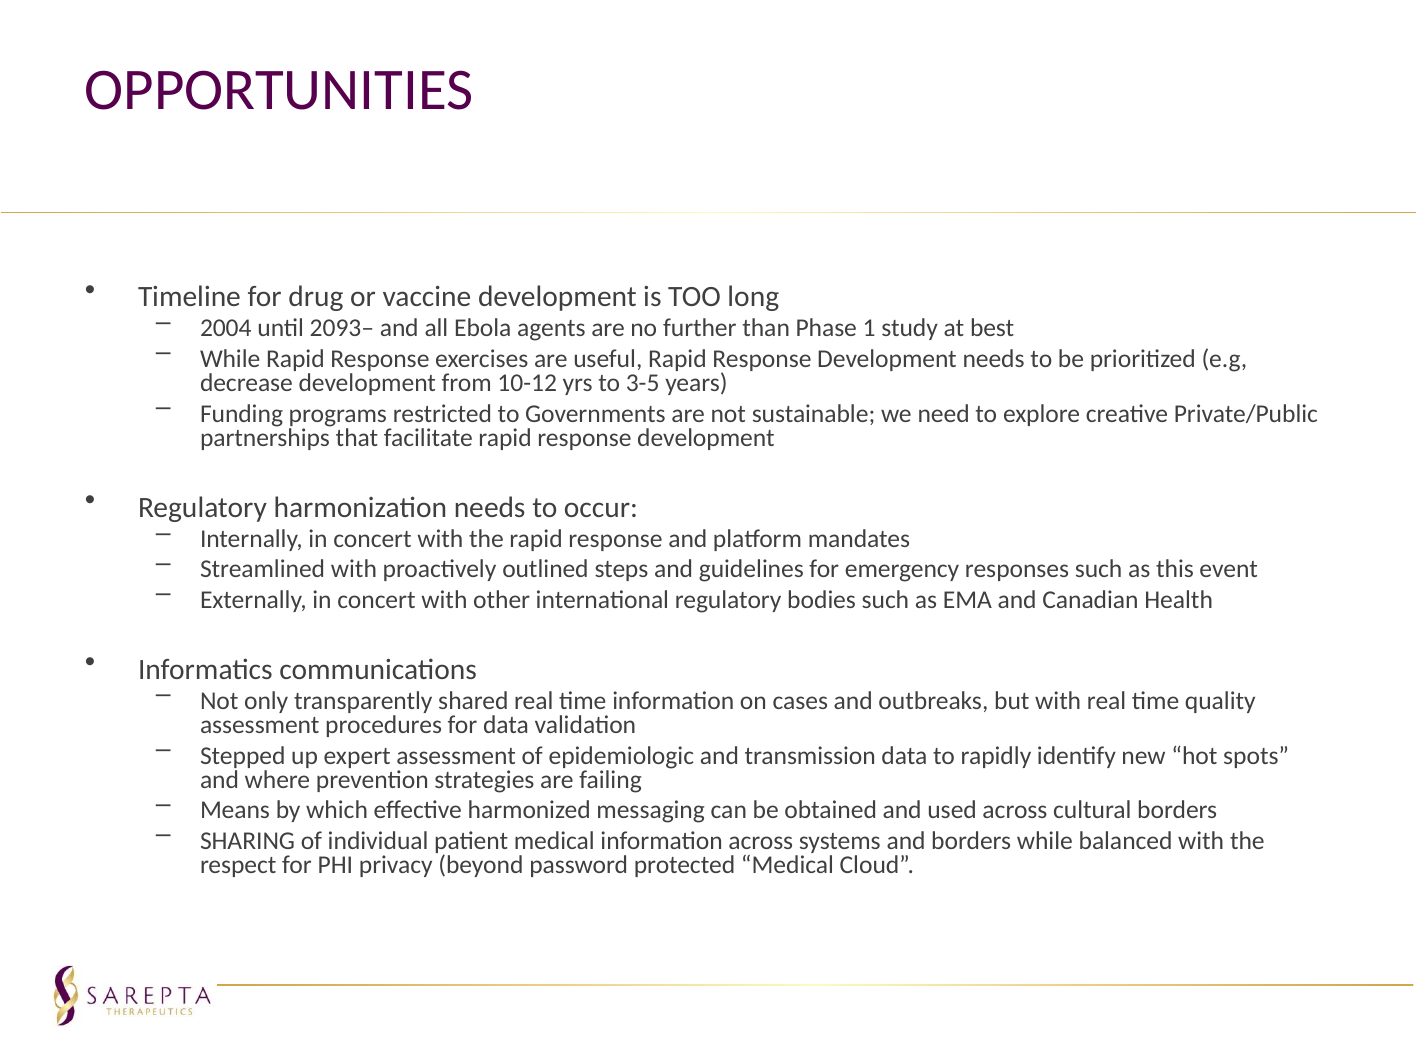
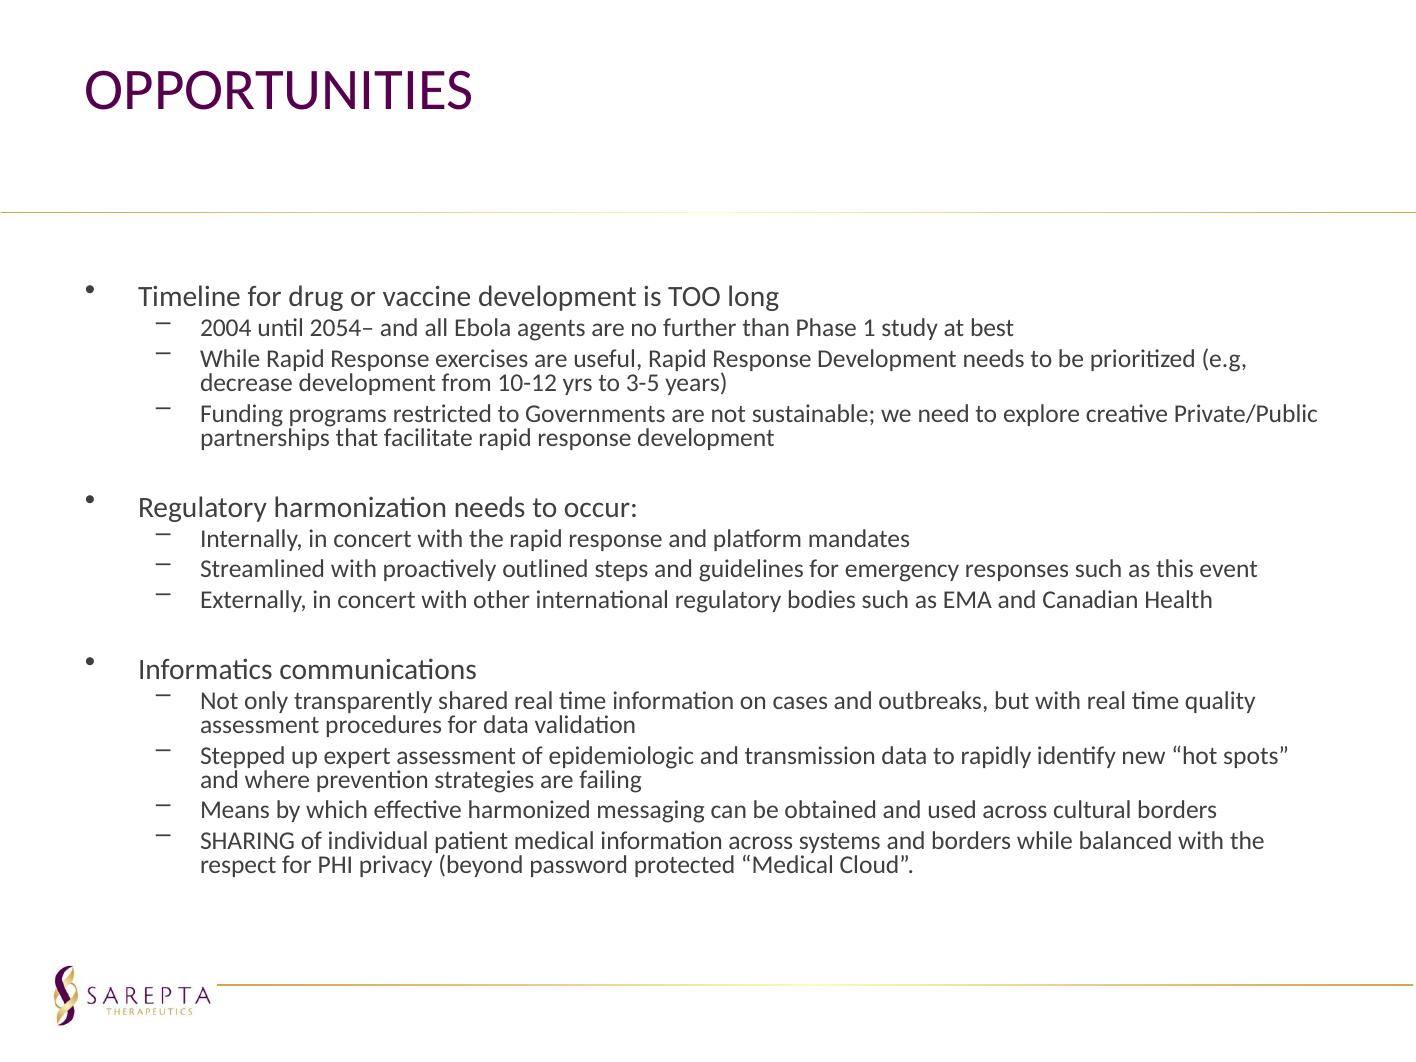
2093–: 2093– -> 2054– (342, 329)
